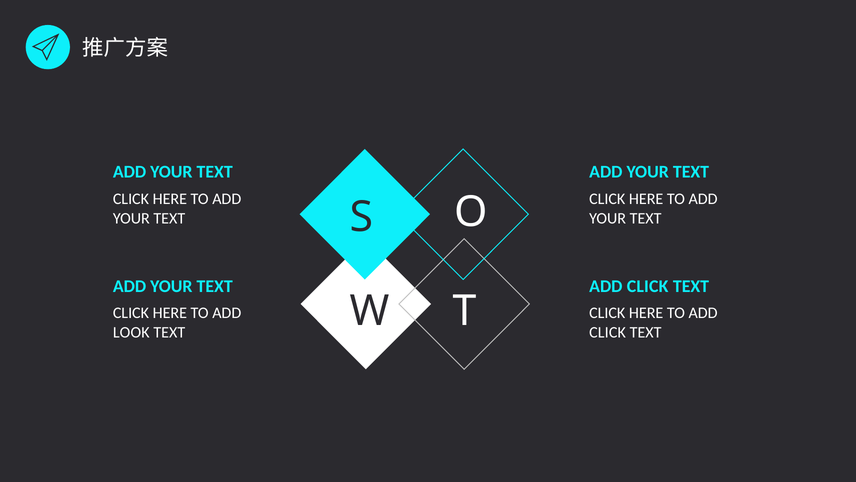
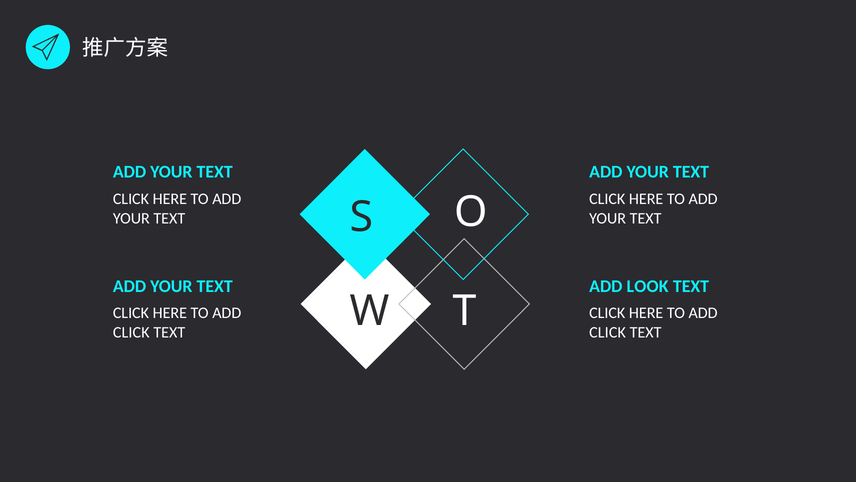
CLICK: CLICK -> LOOK (648, 286)
LOOK: LOOK -> CLICK (131, 332)
